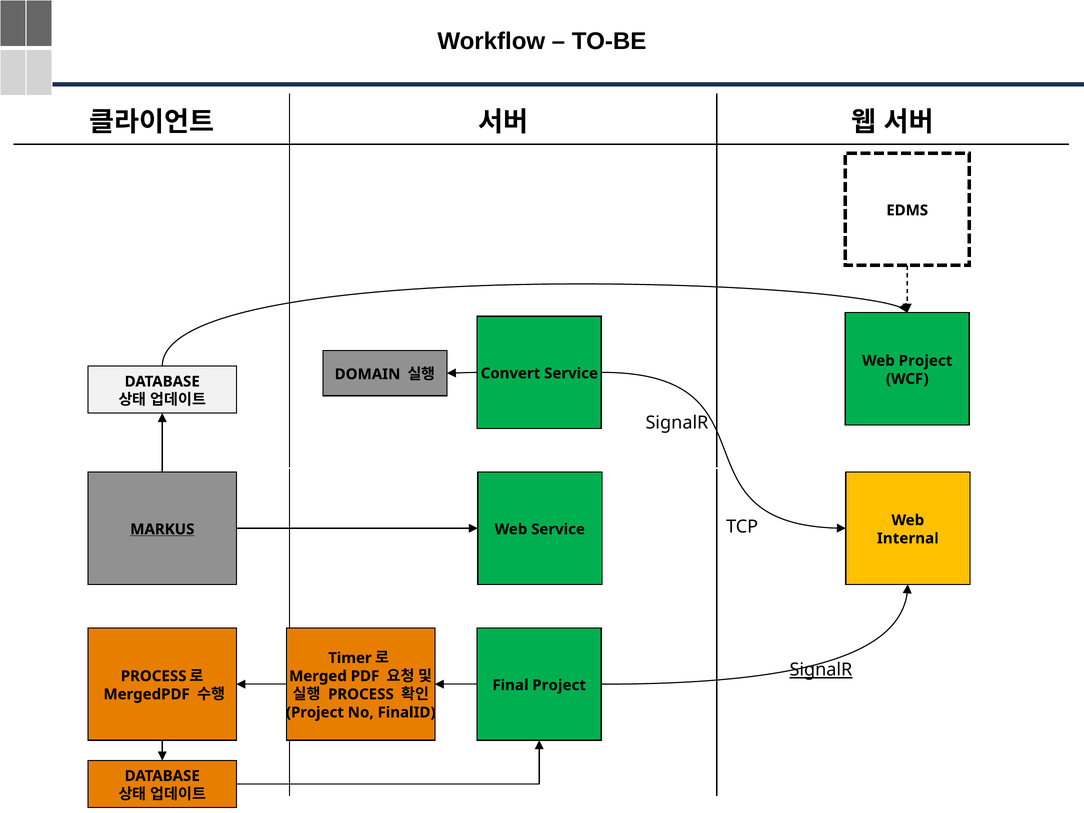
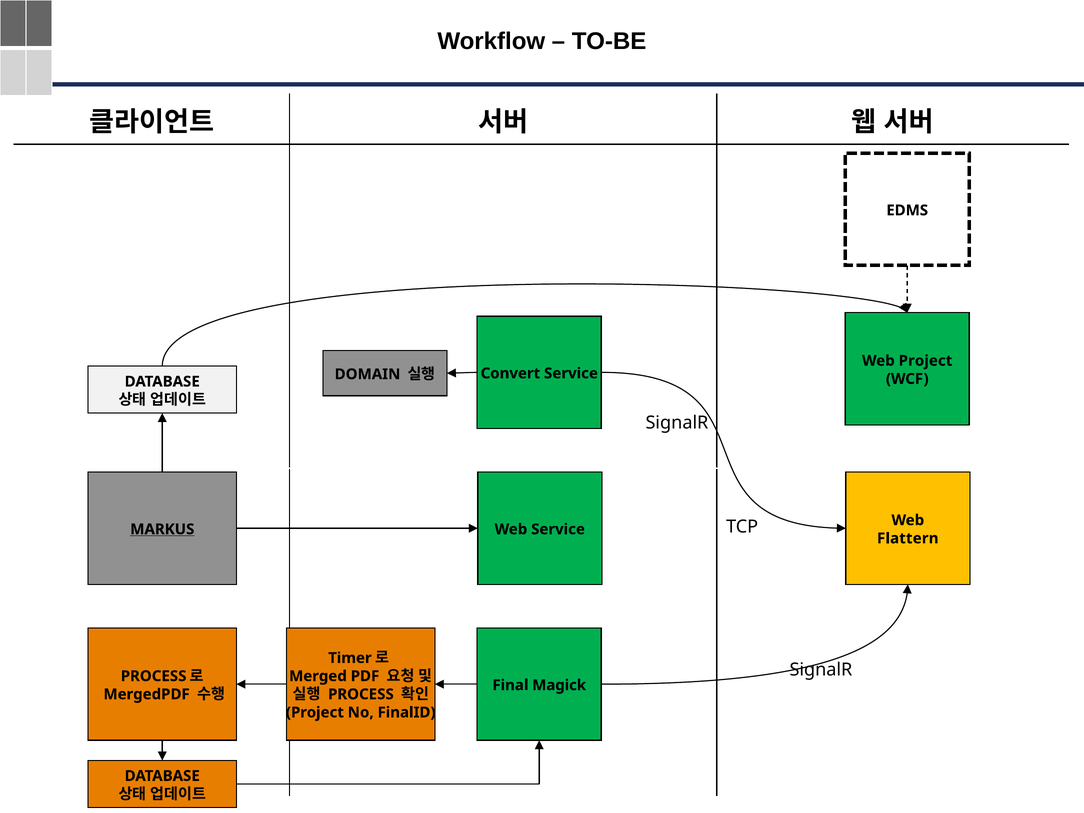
Internal: Internal -> Flattern (908, 538)
SignalR underline: present -> none (821, 670)
Final Project: Project -> Magick (559, 685)
